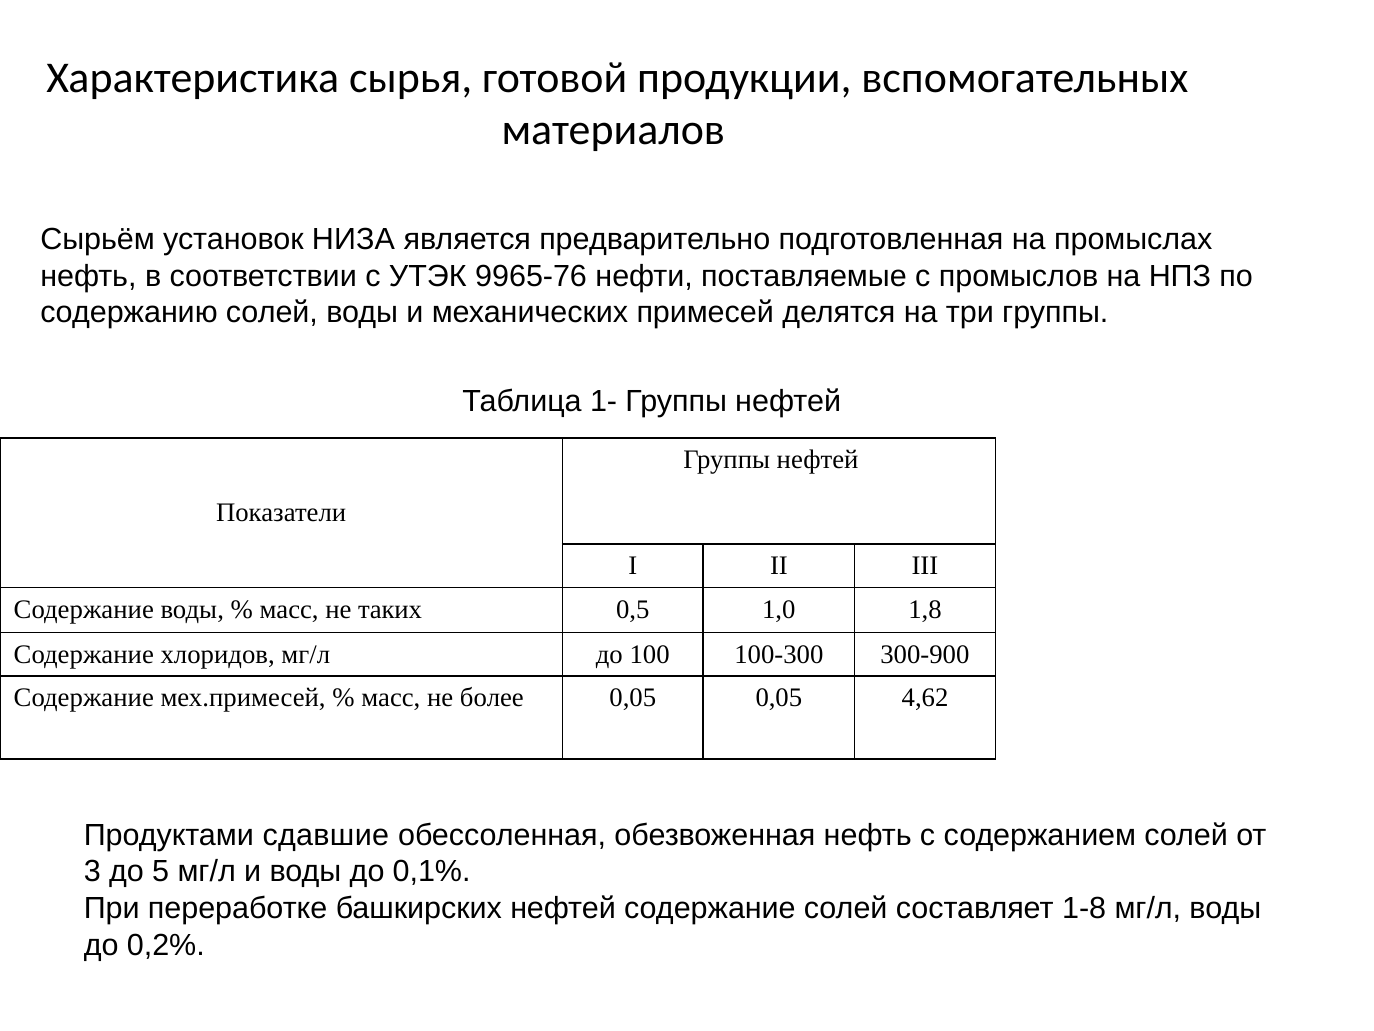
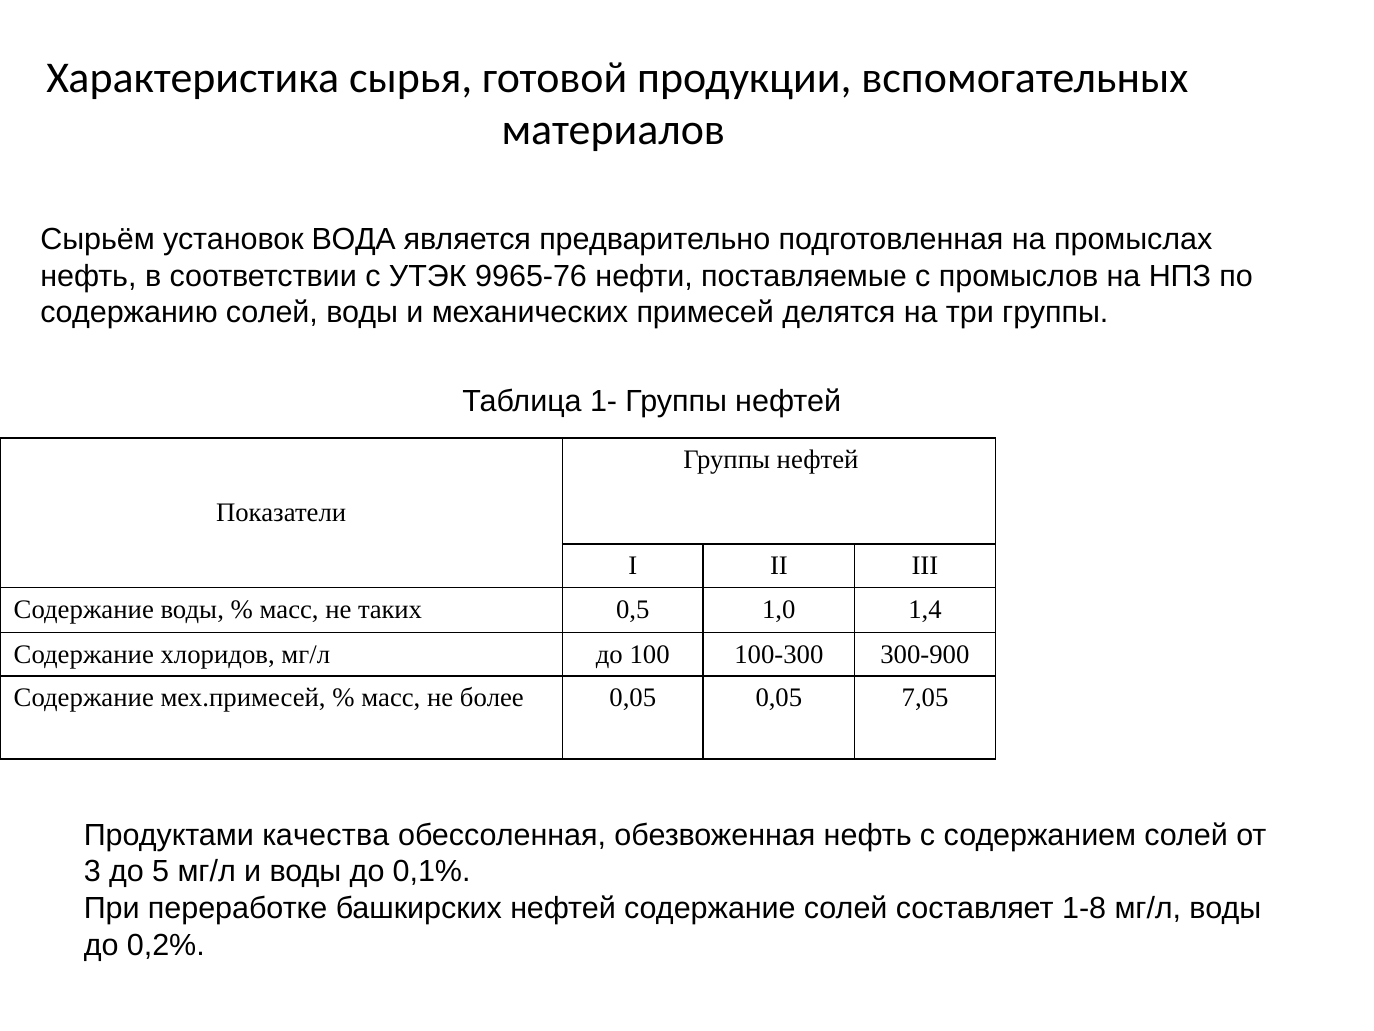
НИЗА: НИЗА -> ВОДА (354, 240)
1,8: 1,8 -> 1,4 (925, 609)
4,62: 4,62 -> 7,05 (925, 697)
сдавшие: сдавшие -> качества (326, 835)
